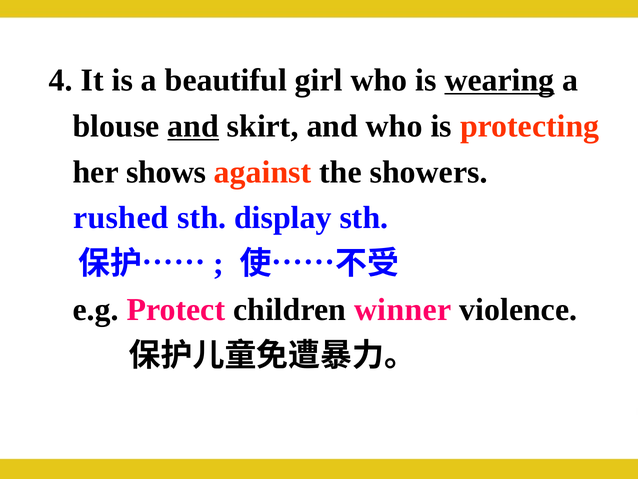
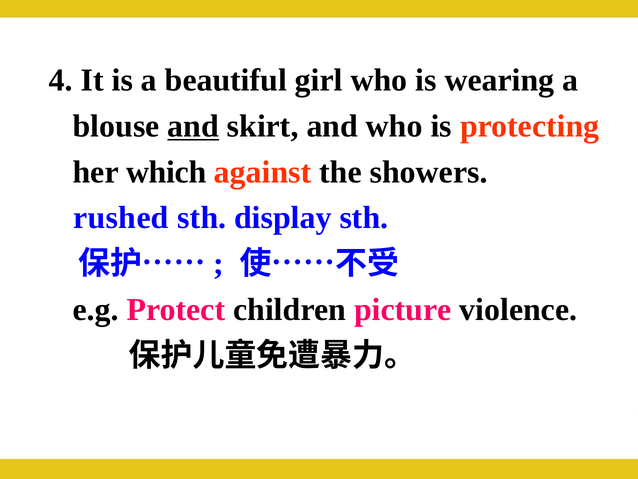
wearing underline: present -> none (500, 80)
shows: shows -> which (166, 172)
winner: winner -> picture (403, 310)
